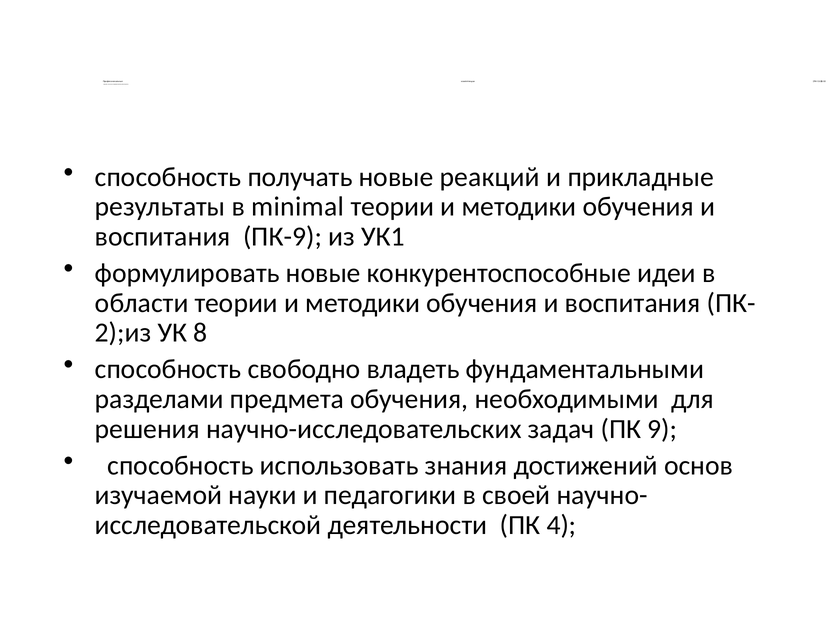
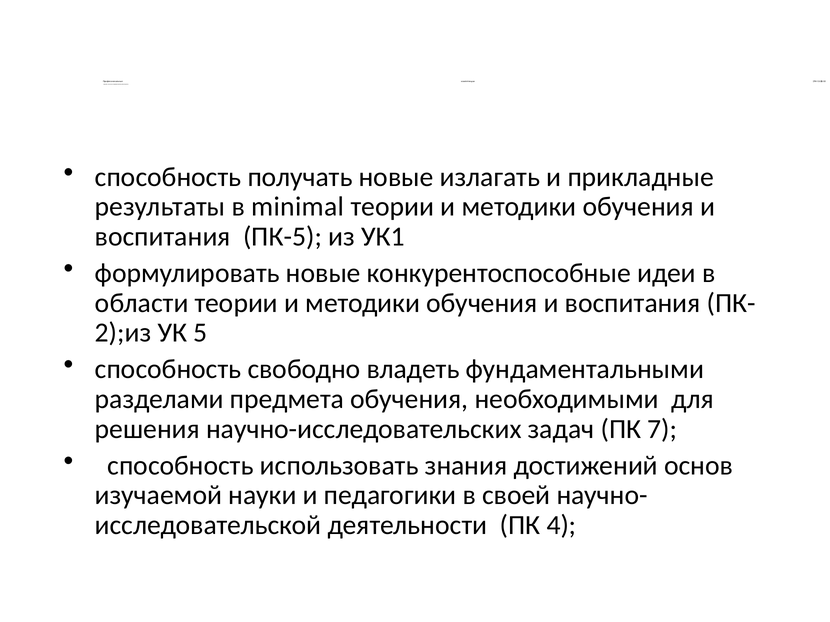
реакций: реакций -> излагать (490, 177)
ПК-9: ПК-9 -> ПК-5 (282, 237)
8: 8 -> 5 (200, 333)
9: 9 -> 7 (662, 429)
